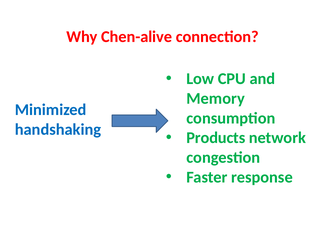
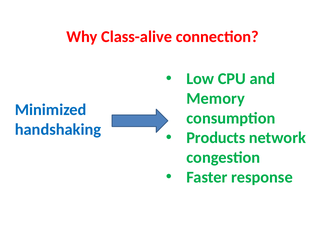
Chen-alive: Chen-alive -> Class-alive (137, 37)
